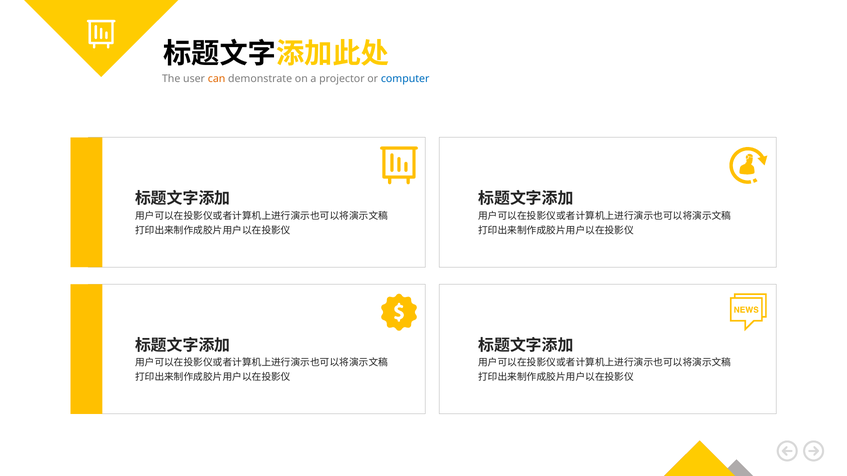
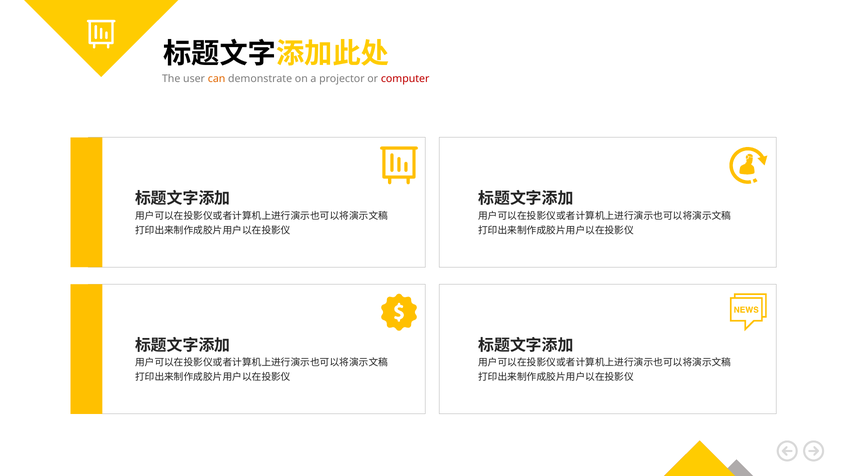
computer colour: blue -> red (405, 79)
